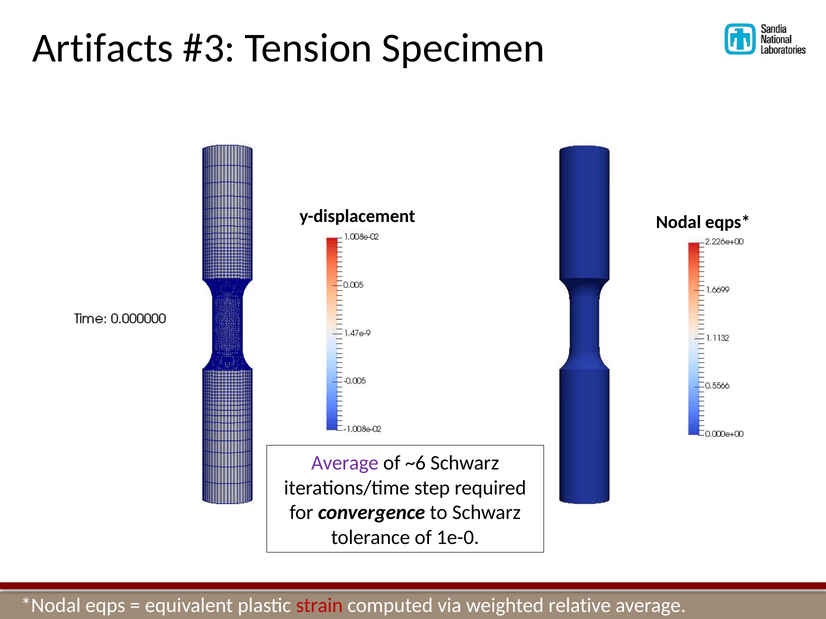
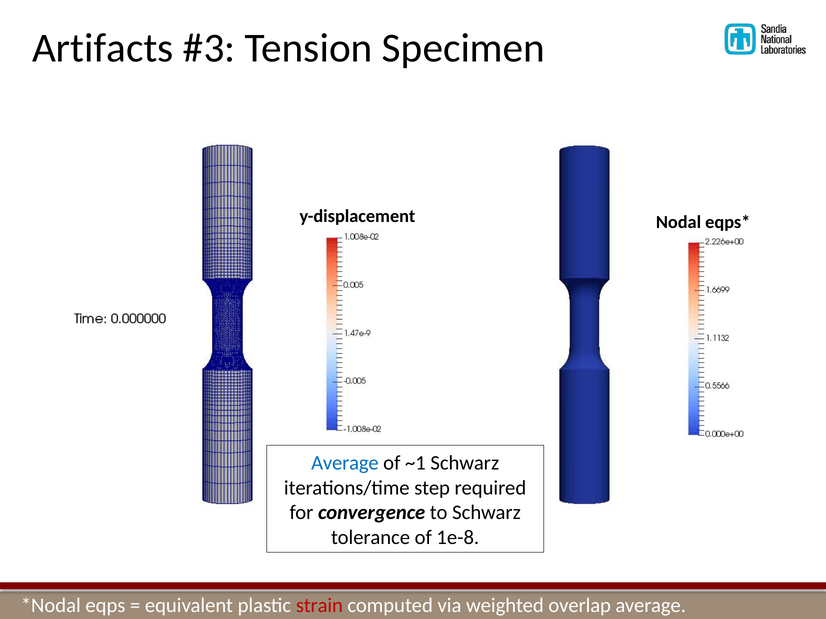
Average colour: purple -> blue (345, 463)
~6: ~6 -> ~1 (415, 463)
1e-0: 1e-0 -> 1e-8 (458, 538)
relative: relative -> overlap (580, 606)
